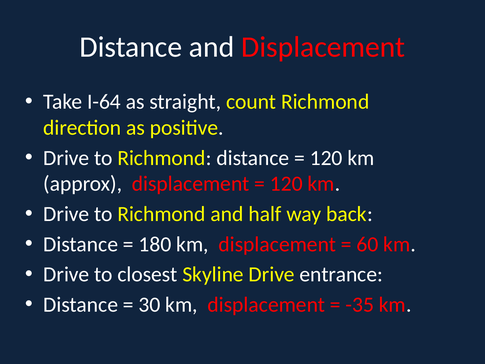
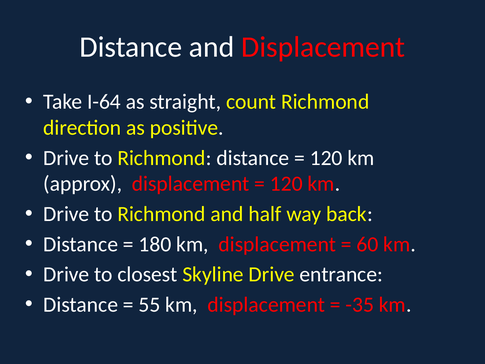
30: 30 -> 55 (149, 304)
